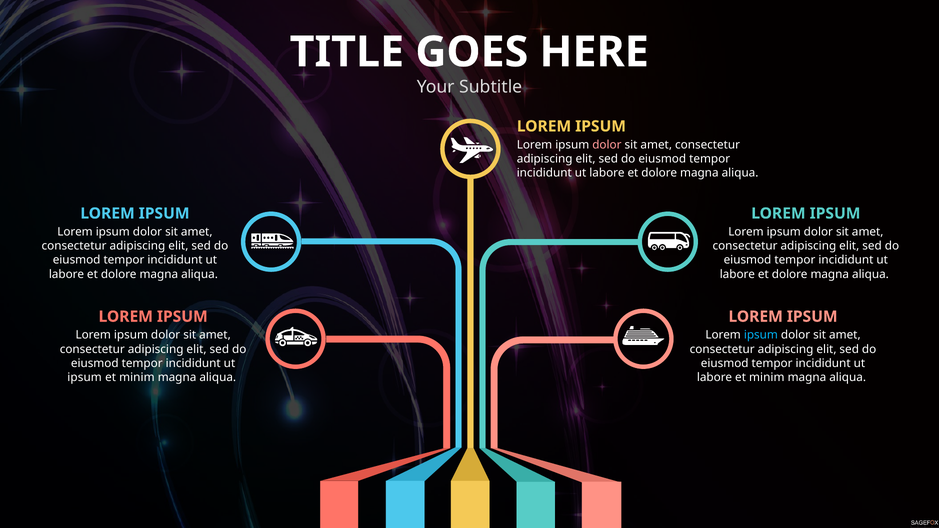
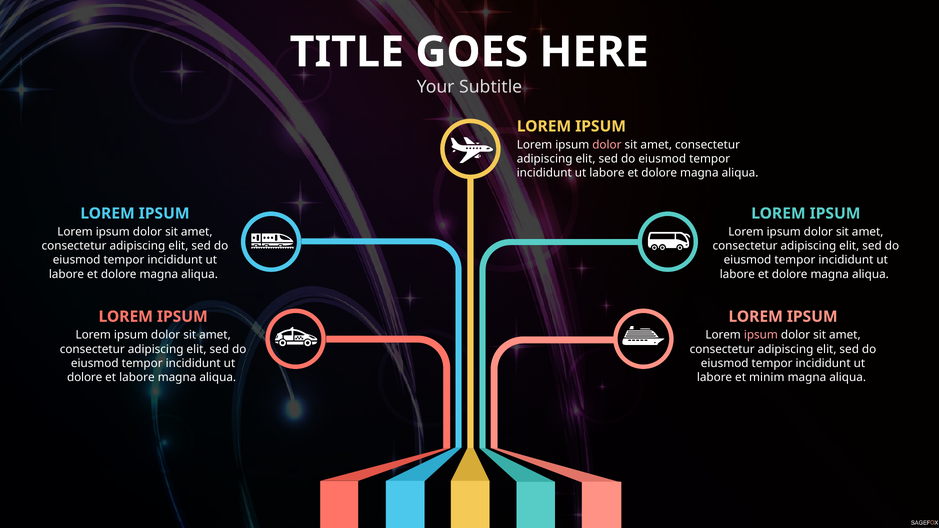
ipsum colour: light blue -> pink (761, 335)
ipsum: ipsum -> dolore (85, 377)
minim: minim -> labore (137, 377)
